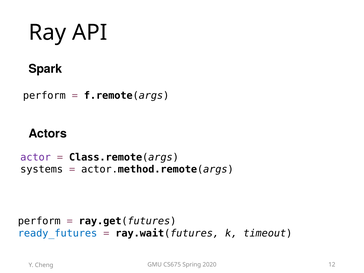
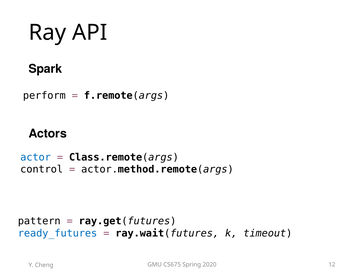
actor colour: purple -> blue (36, 157)
systems: systems -> control (42, 169)
perform: perform -> pattern (39, 221)
